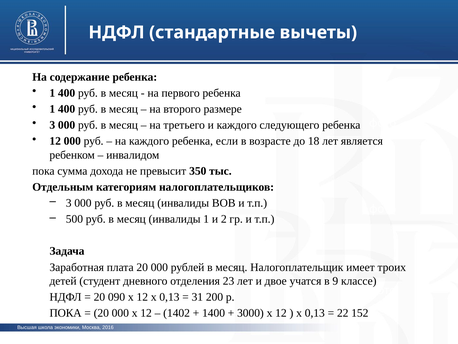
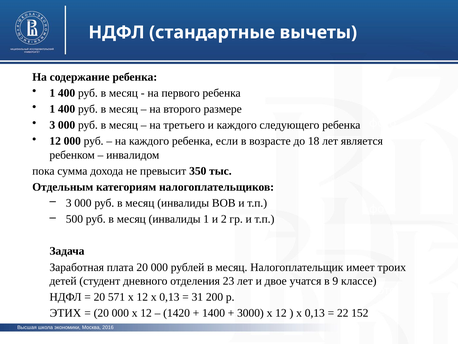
090: 090 -> 571 (117, 297)
ПОКА: ПОКА -> ЭТИХ (65, 313)
1402: 1402 -> 1420 (177, 313)
